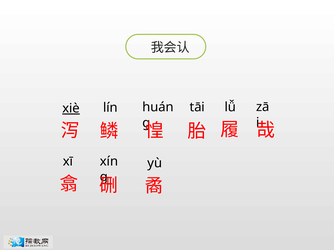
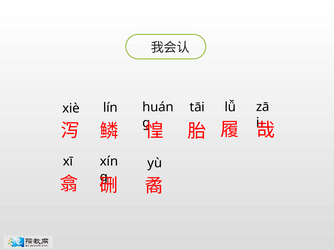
xiè underline: present -> none (71, 109)
